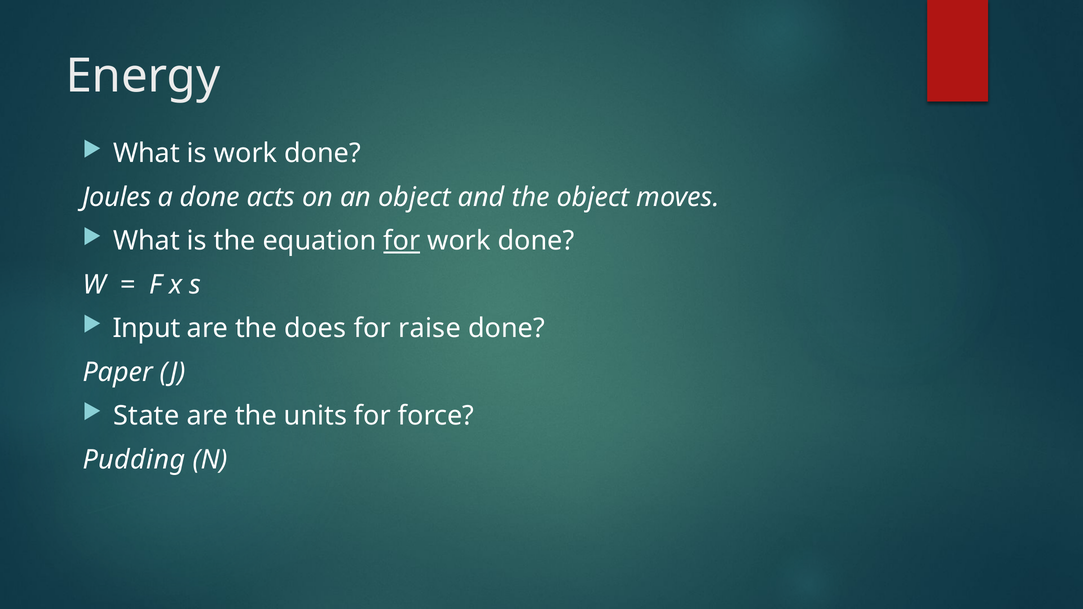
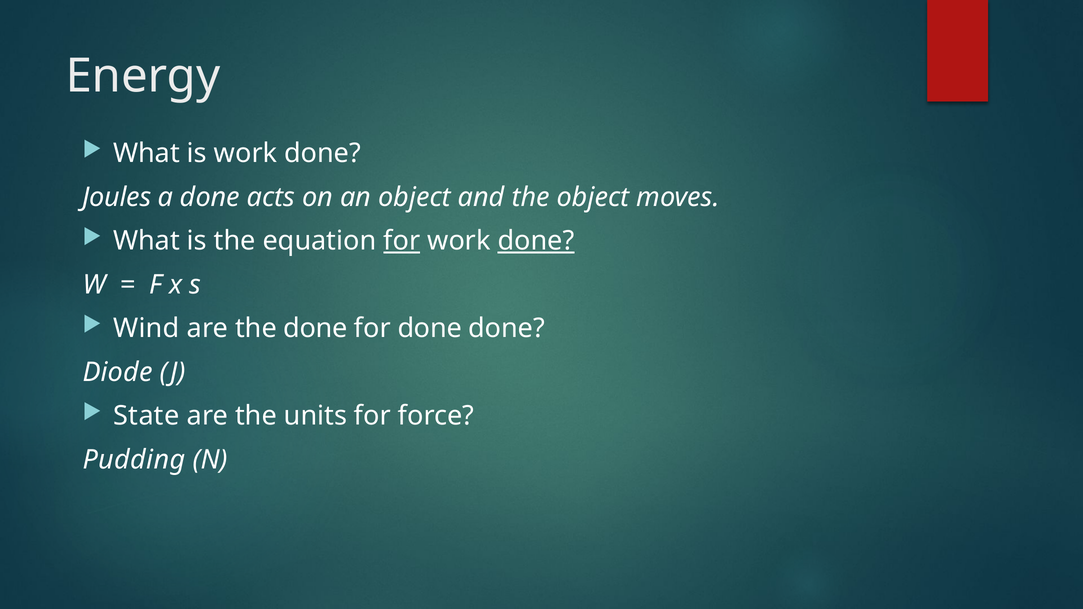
done underline: none -> present (536, 241)
Input: Input -> Wind (146, 329)
the does: does -> done (316, 329)
for raise: raise -> done (430, 329)
Paper: Paper -> Diode (118, 372)
